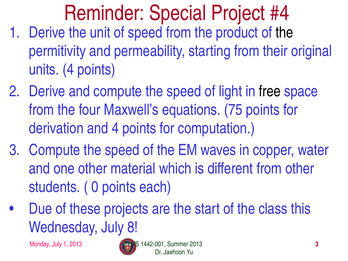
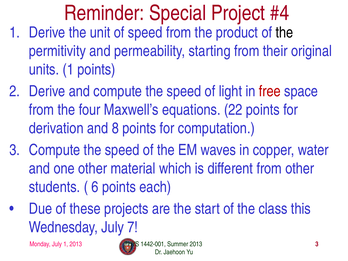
units 4: 4 -> 1 (68, 70)
free colour: black -> red (270, 91)
75: 75 -> 22 (233, 110)
and 4: 4 -> 8 (115, 128)
0: 0 -> 6 (95, 187)
8: 8 -> 7 (133, 227)
